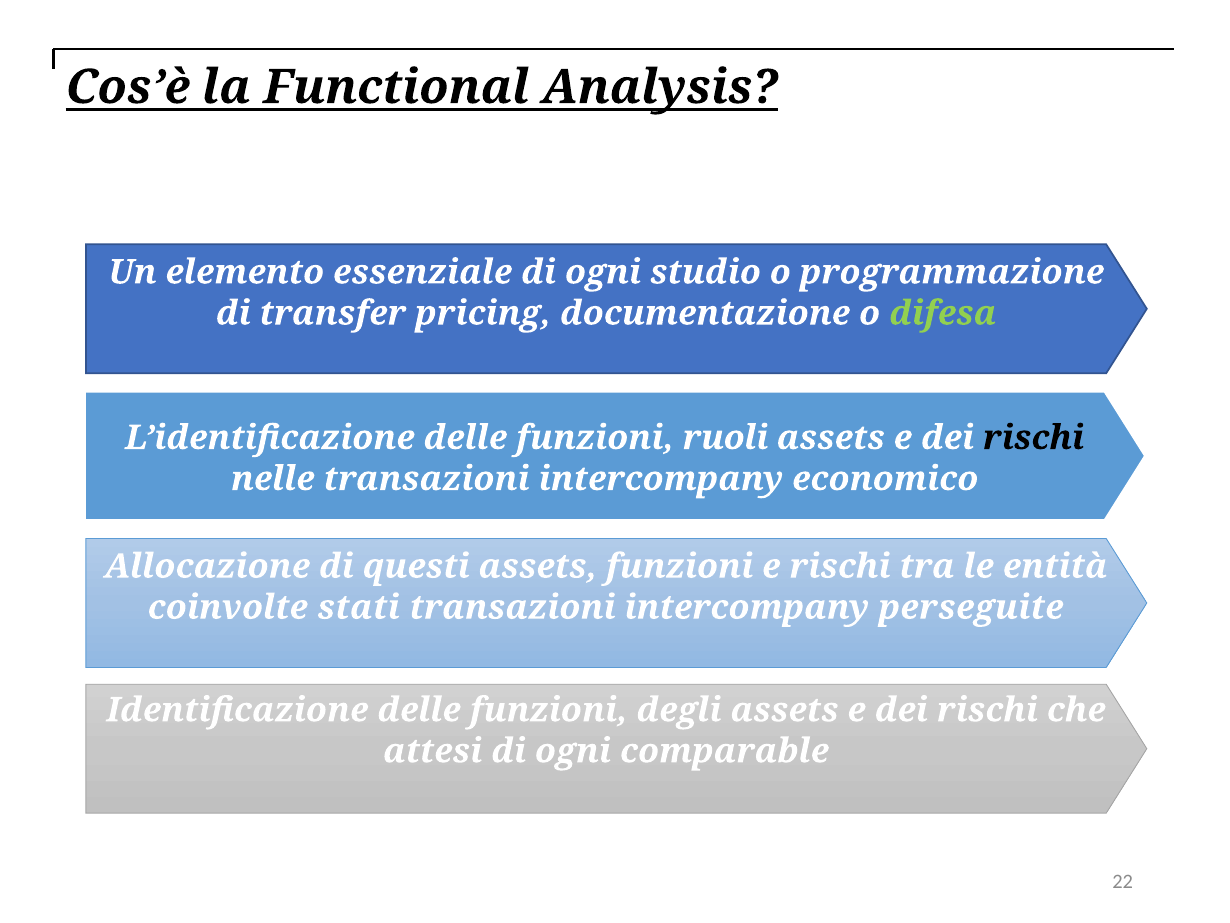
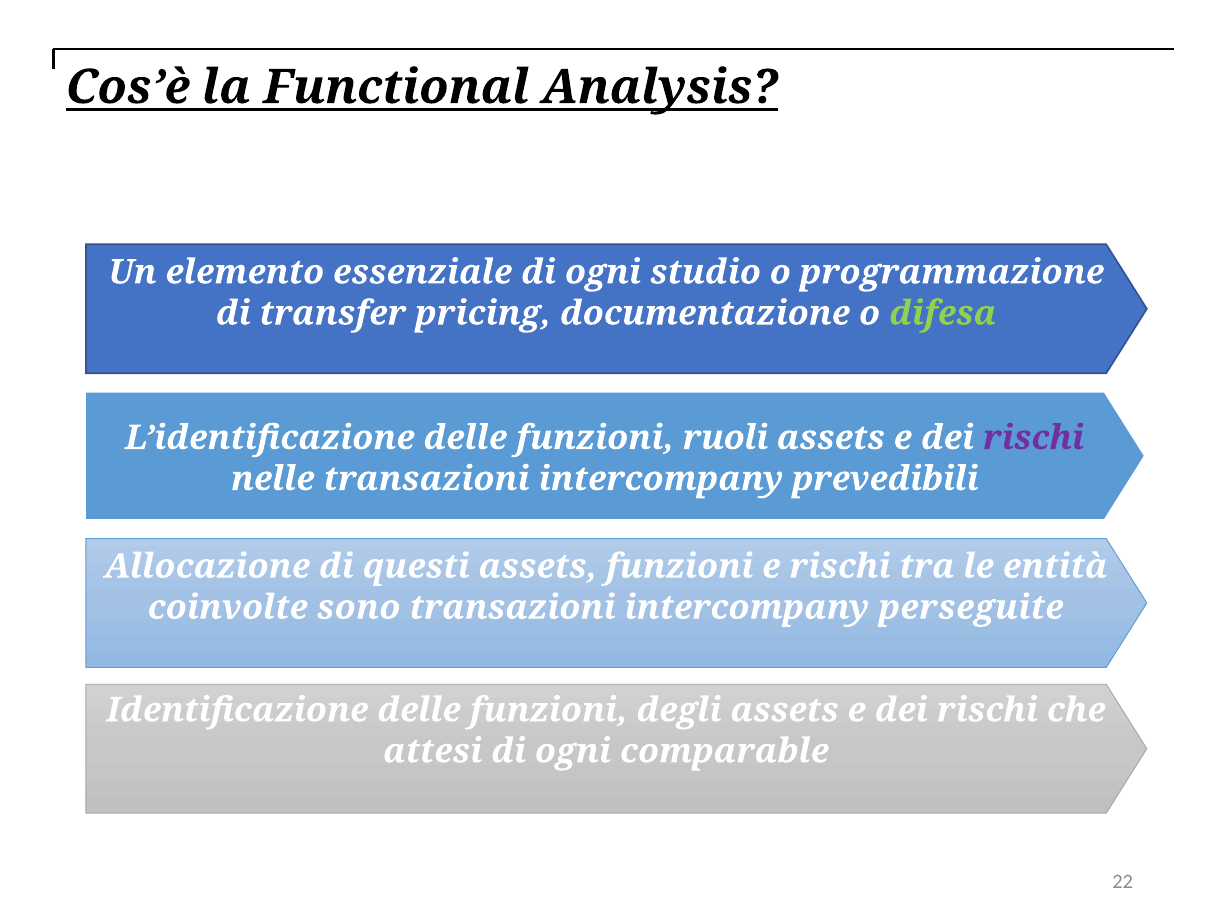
rischi colour: black -> purple (1033, 438)
economico: economico -> prevedibili (885, 479)
stati: stati -> sono (359, 607)
